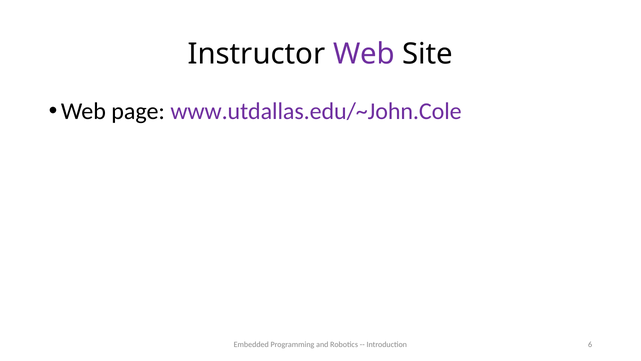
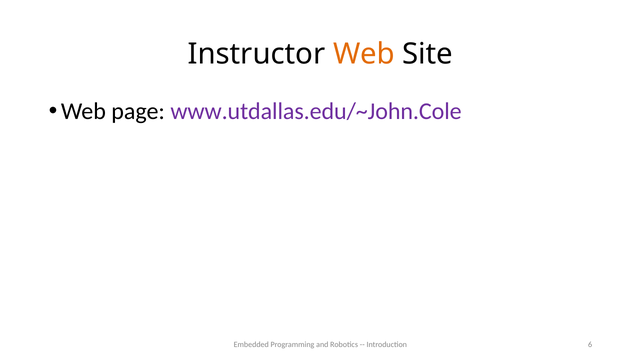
Web colour: purple -> orange (364, 54)
